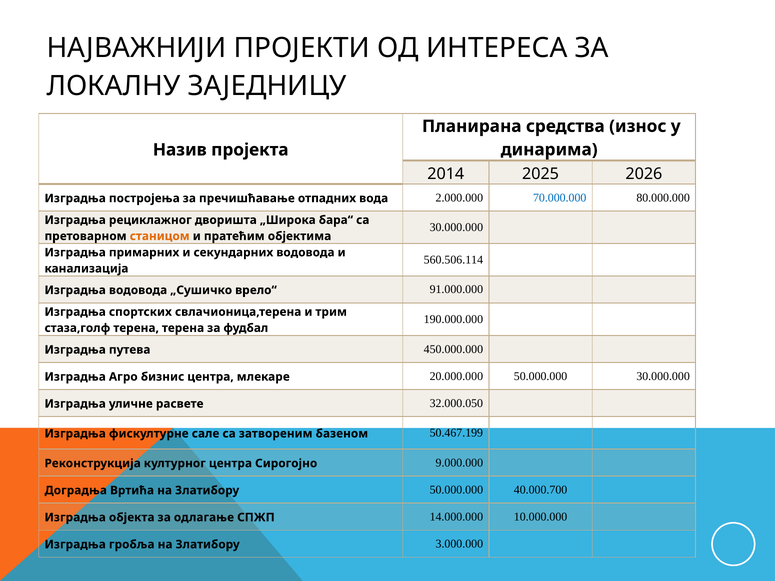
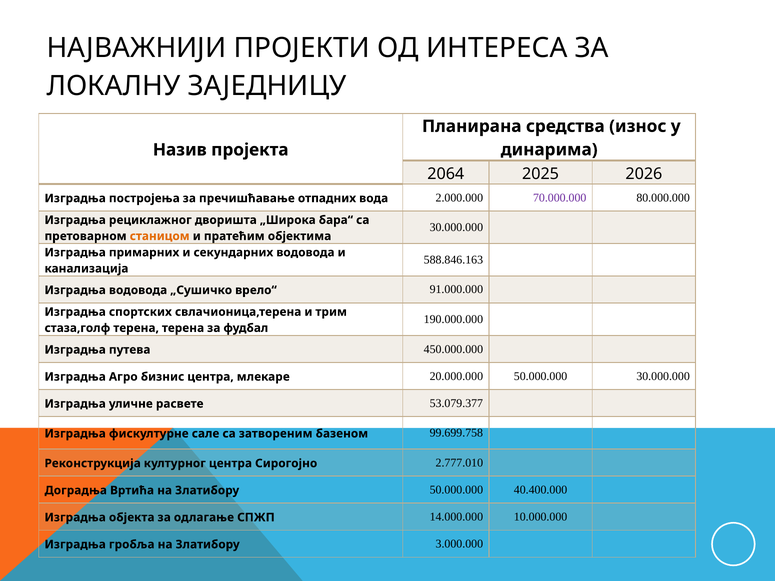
2014: 2014 -> 2064 (446, 174)
70.000.000 colour: blue -> purple (560, 198)
560.506.114: 560.506.114 -> 588.846.163 (453, 260)
32.000.050: 32.000.050 -> 53.079.377 (456, 403)
50.467.199: 50.467.199 -> 99.699.758 (456, 433)
9.000.000: 9.000.000 -> 2.777.010 (459, 463)
40.000.700: 40.000.700 -> 40.400.000 (541, 490)
